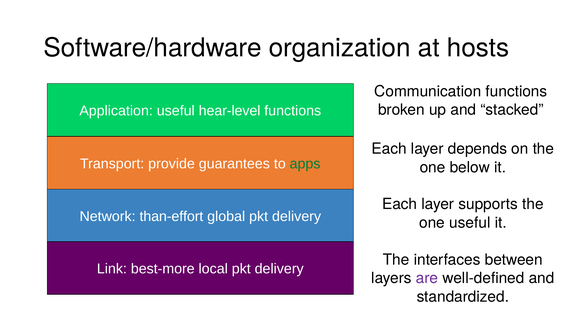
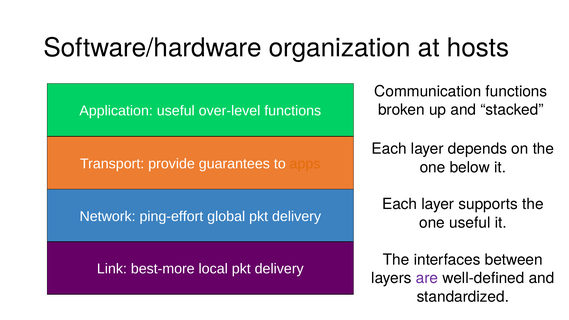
hear-level: hear-level -> over-level (230, 111)
apps colour: green -> orange (305, 164)
than-effort: than-effort -> ping-effort (171, 216)
